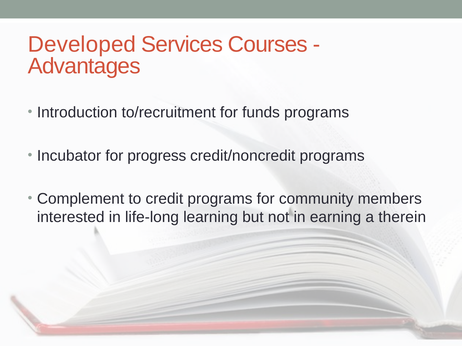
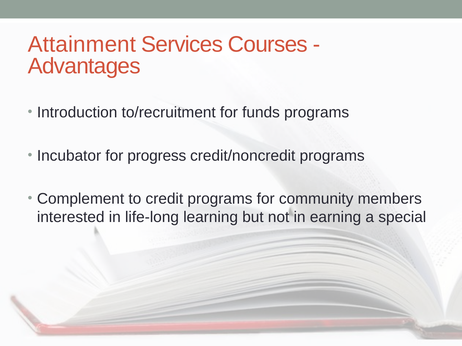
Developed: Developed -> Attainment (82, 45)
therein: therein -> special (402, 217)
